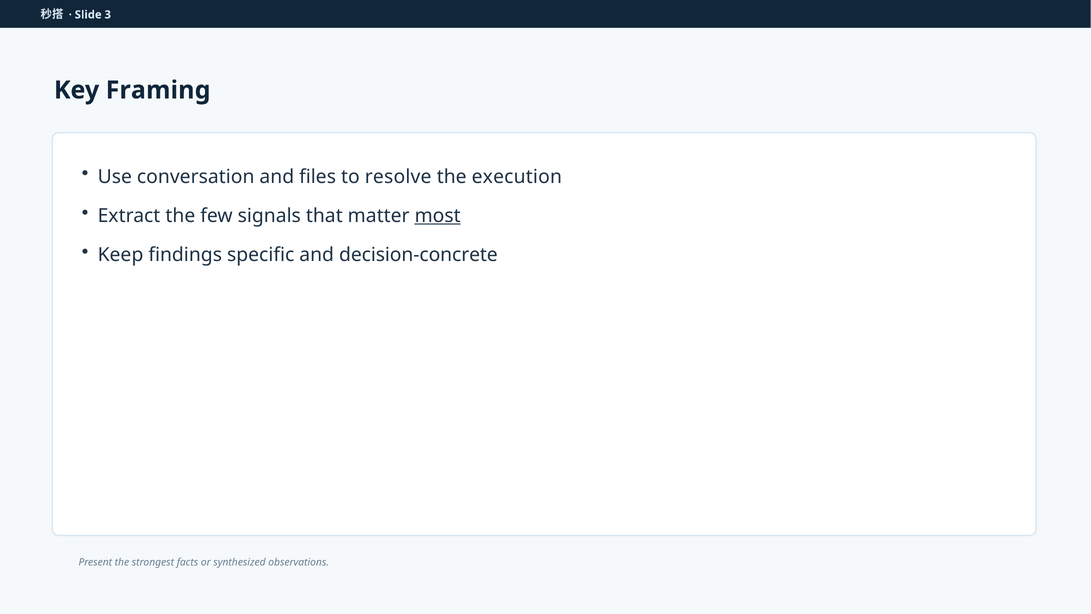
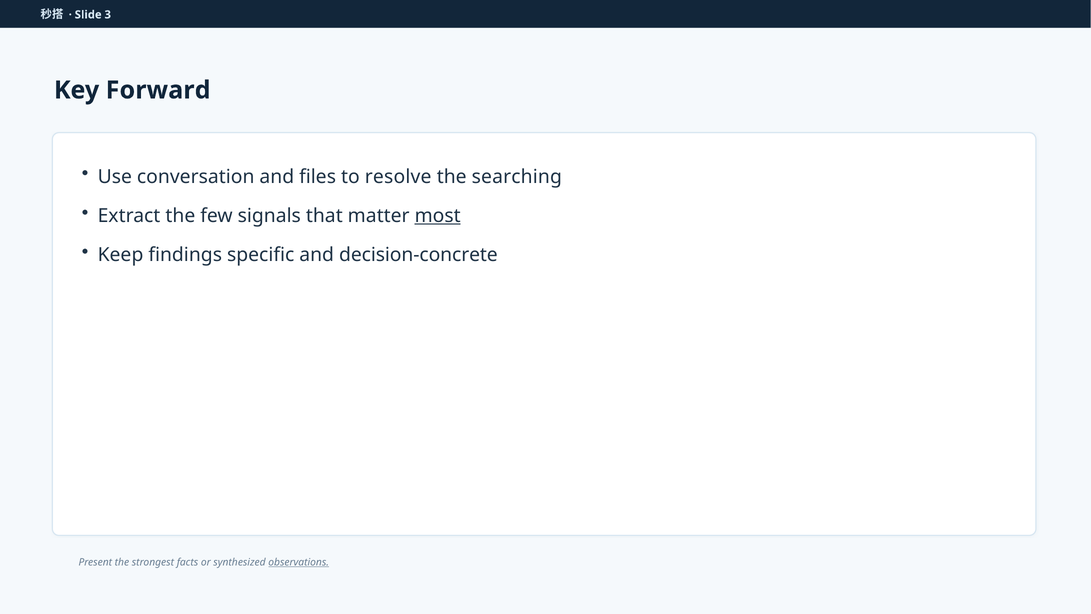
Framing: Framing -> Forward (158, 90)
execution: execution -> searching (517, 177)
observations underline: none -> present (299, 562)
